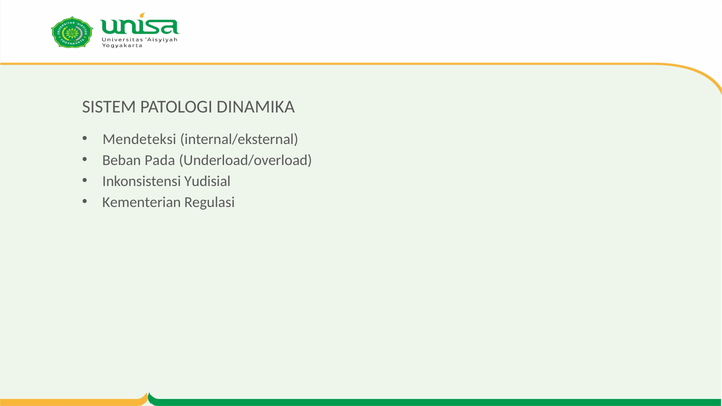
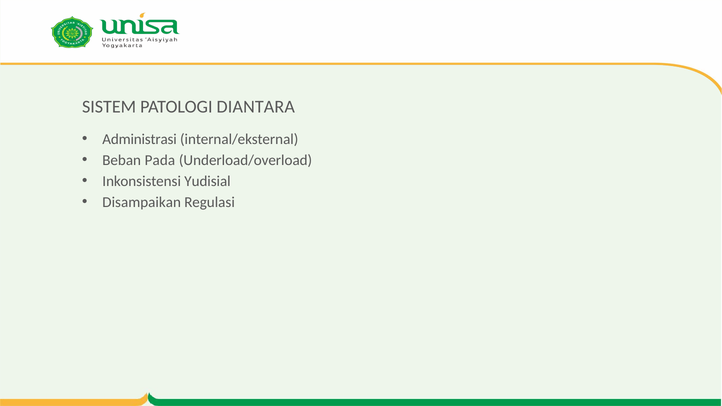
DINAMIKA: DINAMIKA -> DIANTARA (256, 107)
Mendeteksi: Mendeteksi -> Administrasi (140, 139)
Kementerian: Kementerian -> Disampaikan (142, 202)
